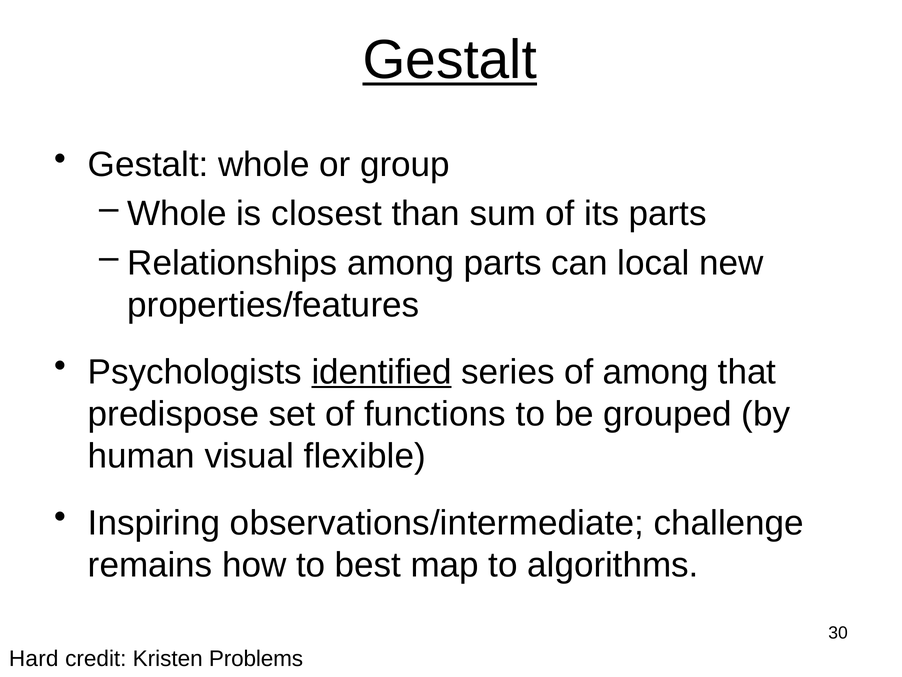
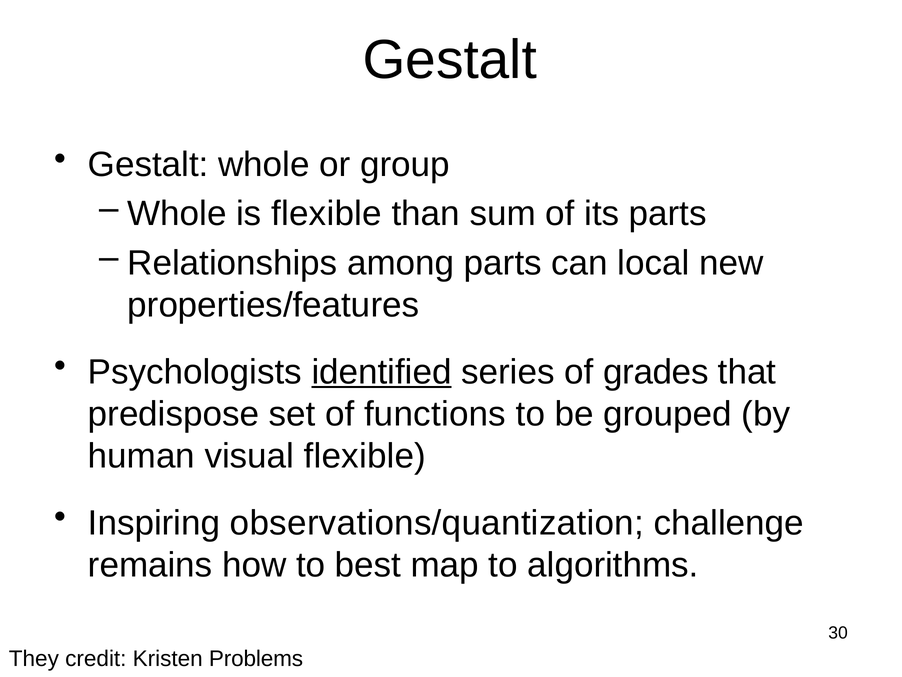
Gestalt underline: present -> none (450, 60)
is closest: closest -> flexible (327, 214)
of among: among -> grades (656, 372)
observations/intermediate: observations/intermediate -> observations/quantization (437, 523)
Hard: Hard -> They (34, 658)
